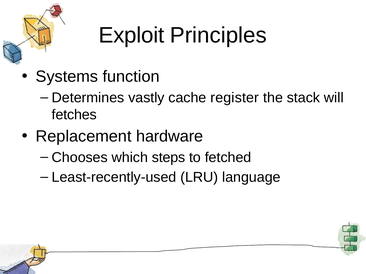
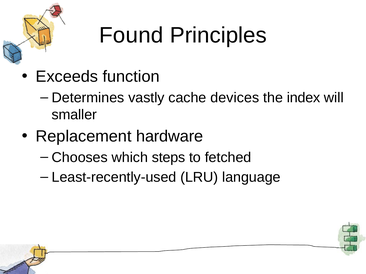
Exploit: Exploit -> Found (131, 35)
Systems: Systems -> Exceeds (67, 77)
register: register -> devices (235, 98)
stack: stack -> index (304, 98)
fetches: fetches -> smaller (74, 115)
